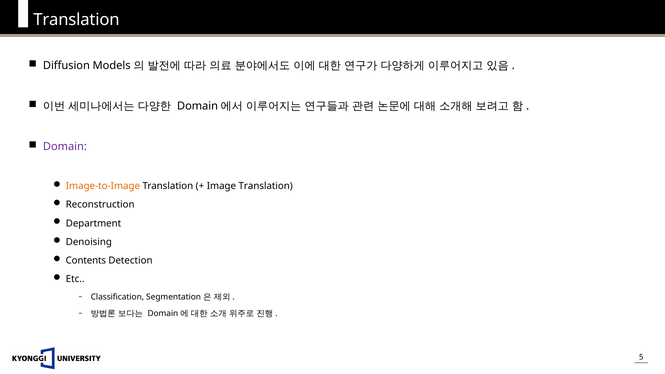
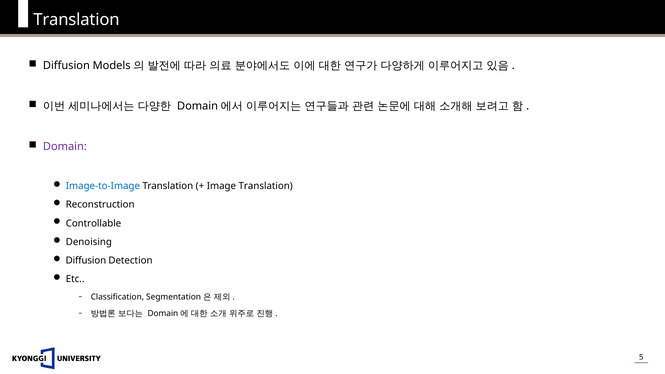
Image-to-Image colour: orange -> blue (103, 186)
Department: Department -> Controllable (94, 223)
Contents: Contents -> Diffusion (86, 261)
